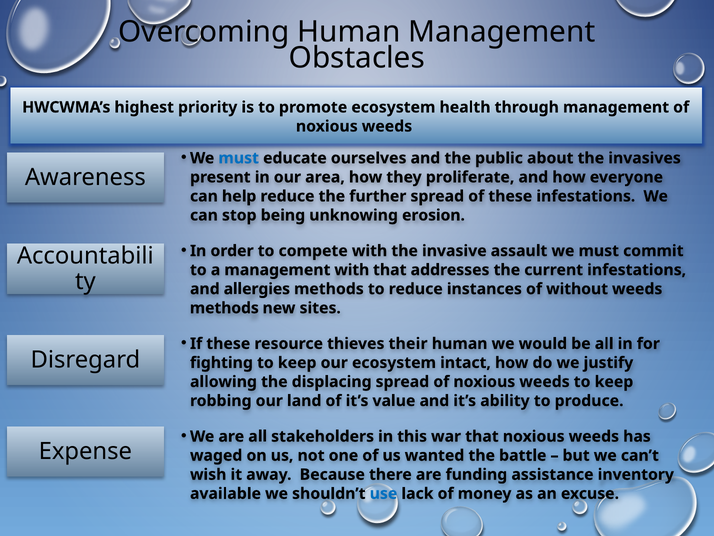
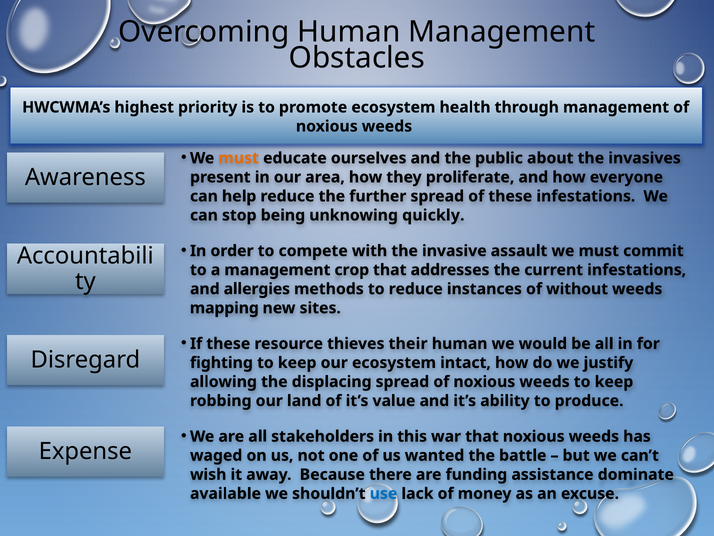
must colour: blue -> orange (239, 158)
erosion: erosion -> quickly (433, 215)
management with: with -> crop (352, 270)
methods: methods -> mapping (224, 308)
inventory: inventory -> dominate (636, 474)
